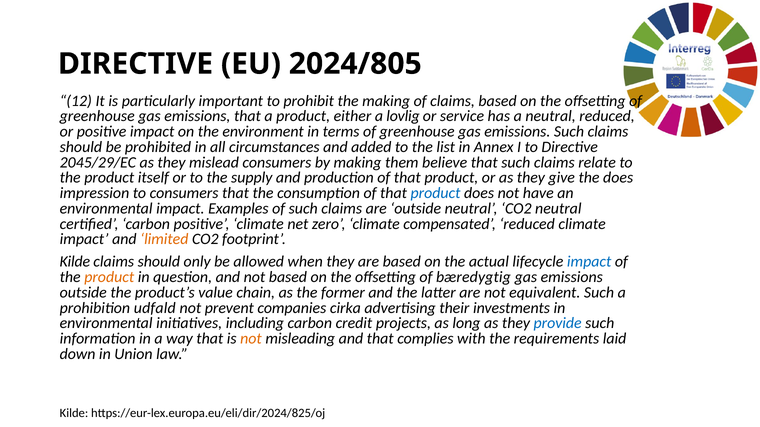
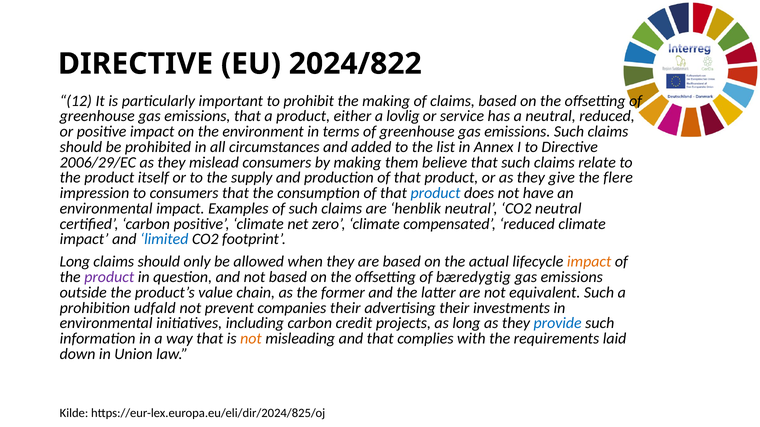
2024/805: 2024/805 -> 2024/822 (355, 64)
2045/29/EC: 2045/29/EC -> 2006/29/EC (98, 163)
the does: does -> flere (618, 178)
are outside: outside -> henblik (416, 209)
limited colour: orange -> blue (164, 240)
Kilde: Kilde -> Long (75, 262)
impact colour: blue -> orange (589, 262)
product colour: orange -> purple (109, 277)
companies cirka: cirka -> their (345, 308)
